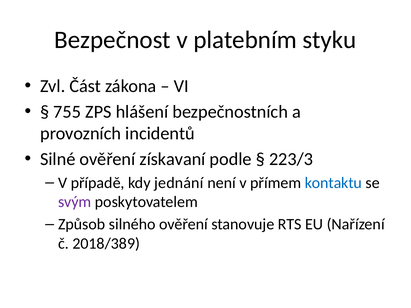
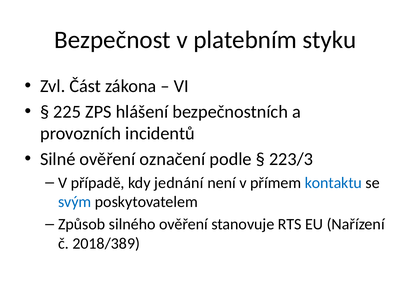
755: 755 -> 225 (67, 112)
získavaní: získavaní -> označení (172, 159)
svým colour: purple -> blue (75, 202)
